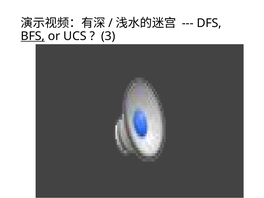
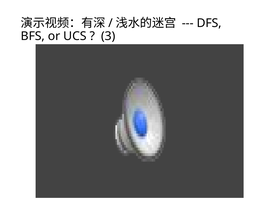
BFS underline: present -> none (33, 36)
